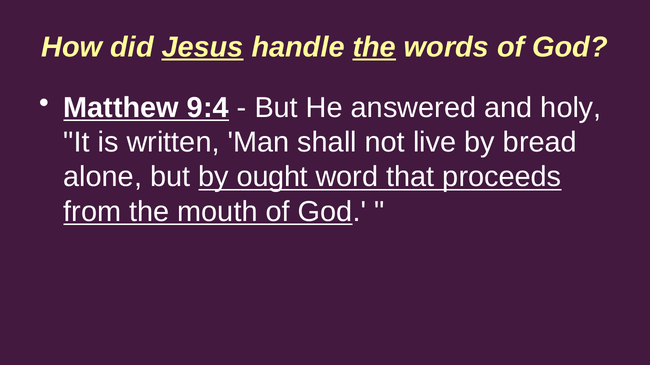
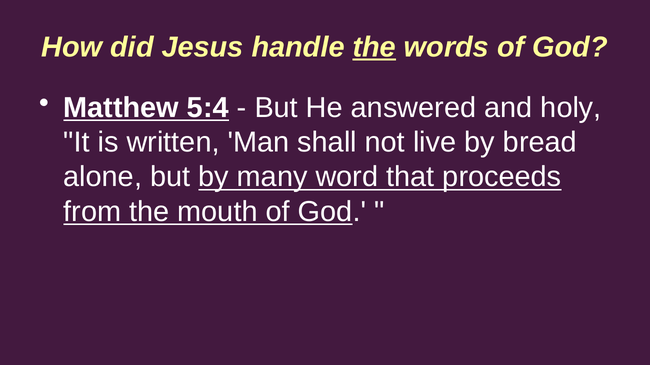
Jesus underline: present -> none (203, 47)
9:4: 9:4 -> 5:4 (208, 108)
ought: ought -> many (272, 177)
